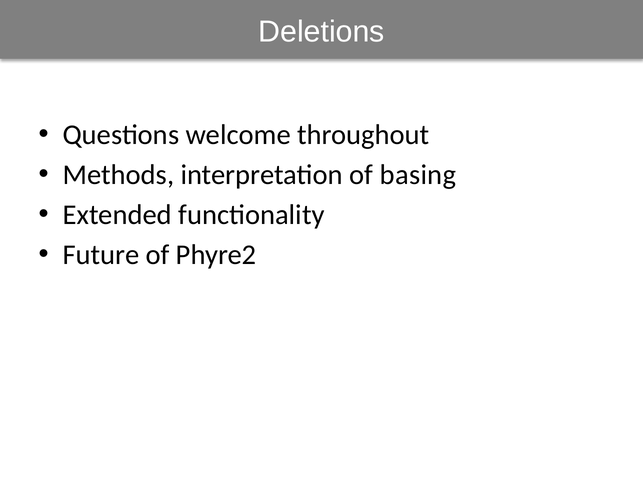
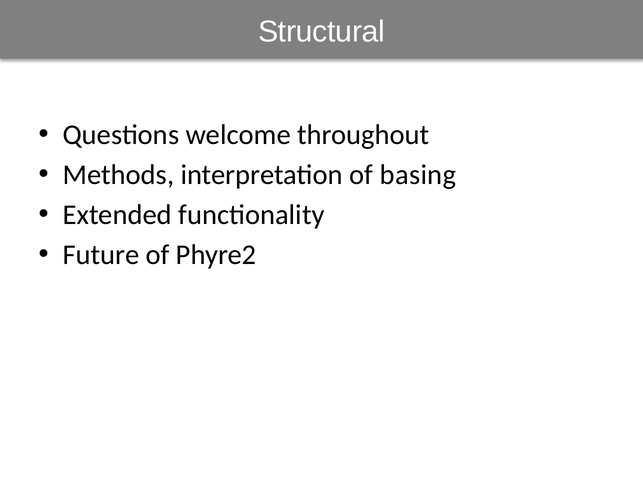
Deletions: Deletions -> Structural (322, 32)
